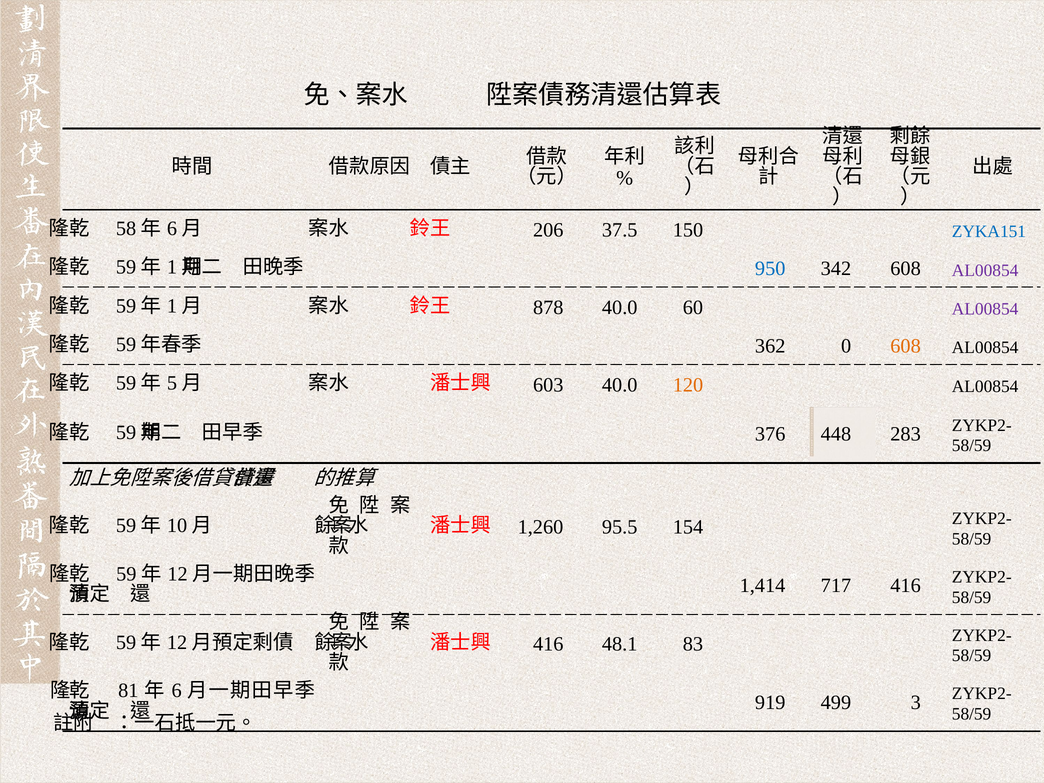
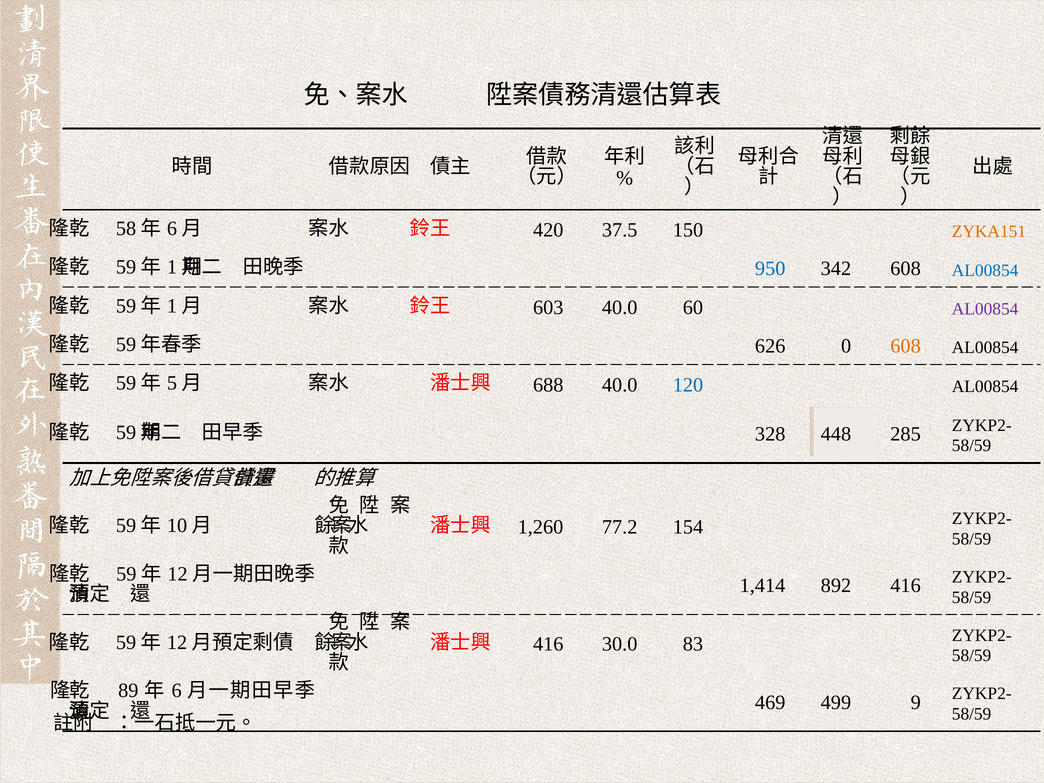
206: 206 -> 420 (548, 230)
ZYKA151 colour: blue -> orange (989, 232)
AL00854 colour: purple -> blue (985, 270)
878: 878 -> 603 (548, 307)
362: 362 -> 626 (770, 346)
603: 603 -> 688 (548, 385)
120 colour: orange -> blue (688, 385)
376: 376 -> 328 (770, 434)
283: 283 -> 285 (906, 434)
95.5: 95.5 -> 77.2 (620, 527)
717: 717 -> 892 (836, 586)
48.1: 48.1 -> 30.0 (620, 644)
81: 81 -> 89 (128, 691)
919: 919 -> 469 (770, 702)
3: 3 -> 9 (916, 702)
